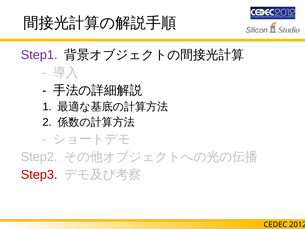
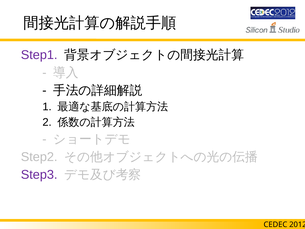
Step3 colour: red -> purple (39, 175)
